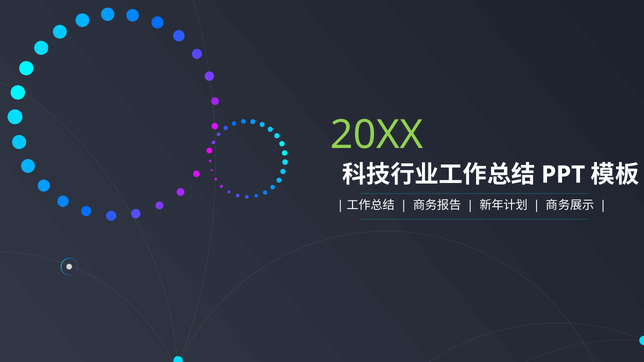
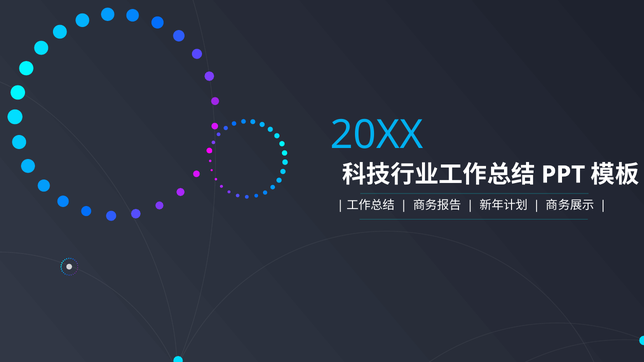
20XX colour: light green -> light blue (377, 135)
